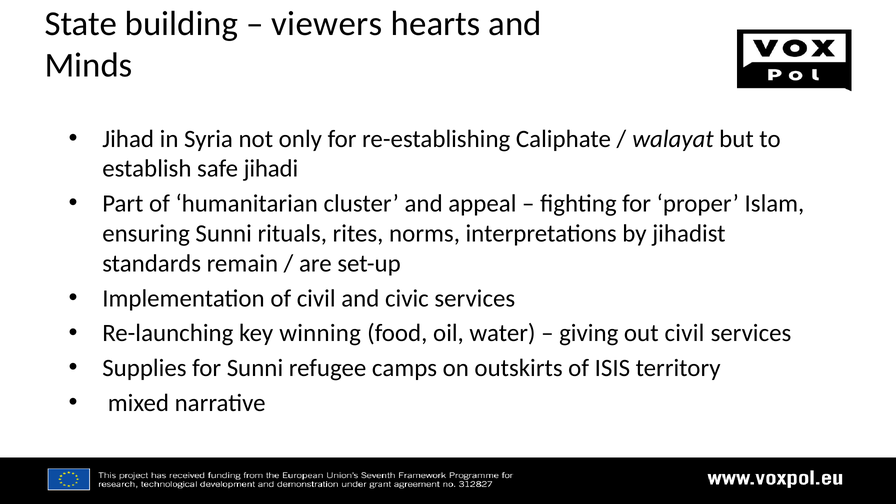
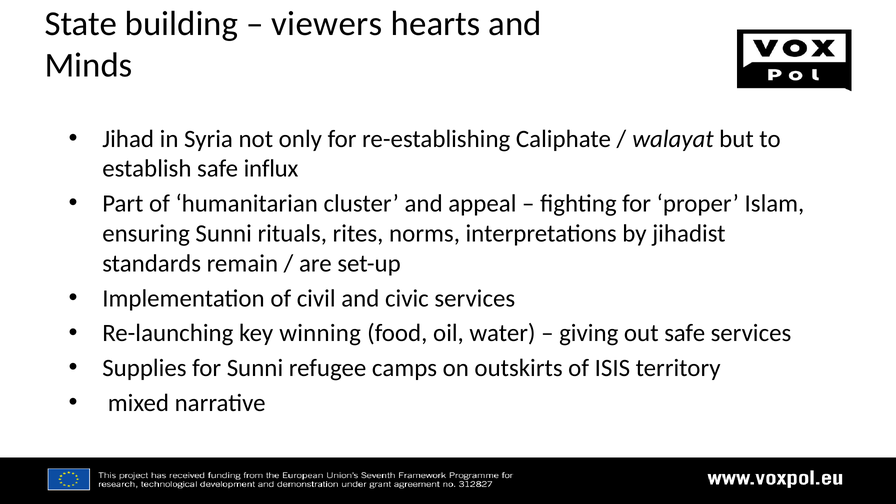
jihadi: jihadi -> influx (271, 169)
out civil: civil -> safe (685, 333)
